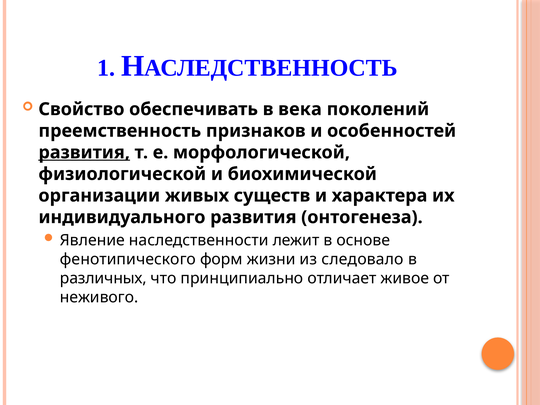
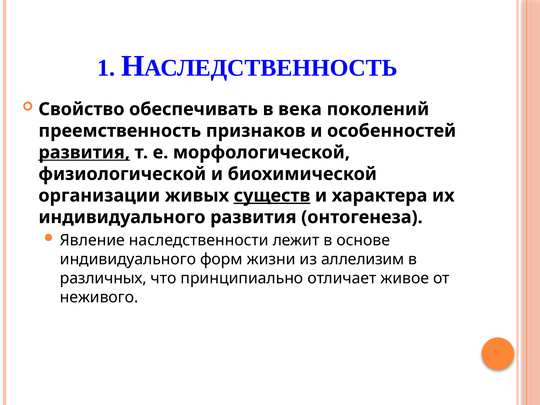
существ underline: none -> present (272, 196)
фенотипического: фенотипического -> индивидуального (128, 259)
следовало: следовало -> аллелизим (363, 259)
